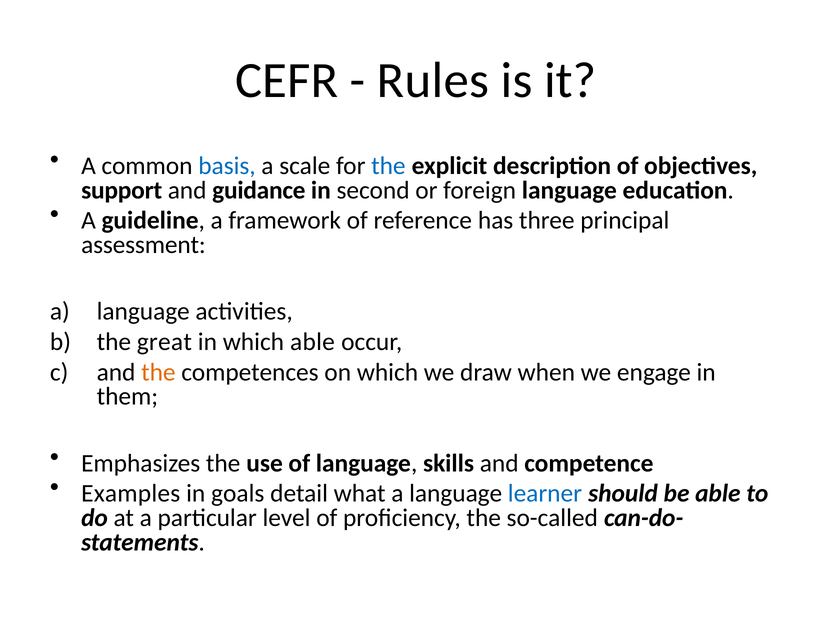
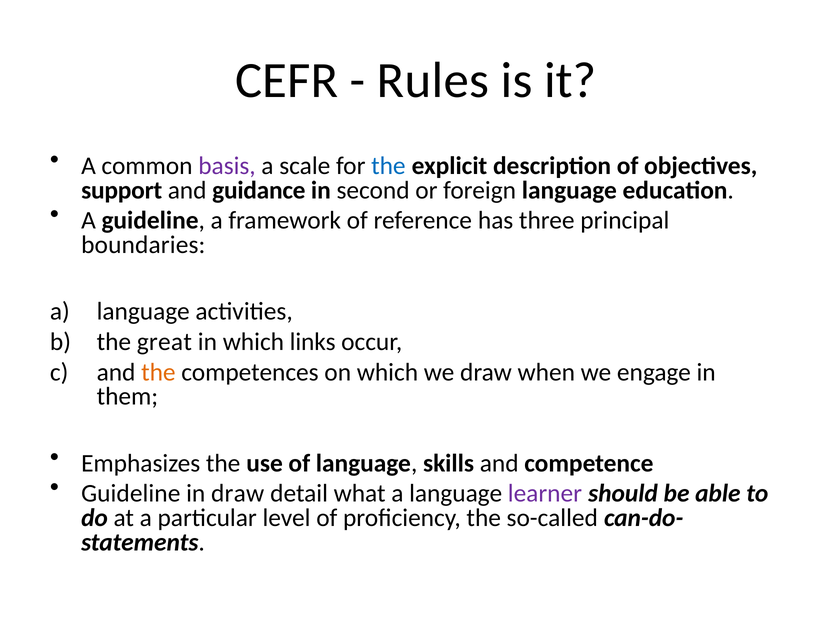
basis colour: blue -> purple (227, 166)
assessment: assessment -> boundaries (143, 245)
which able: able -> links (313, 342)
Examples: Examples -> Guideline (131, 494)
in goals: goals -> draw (238, 494)
learner colour: blue -> purple (545, 494)
